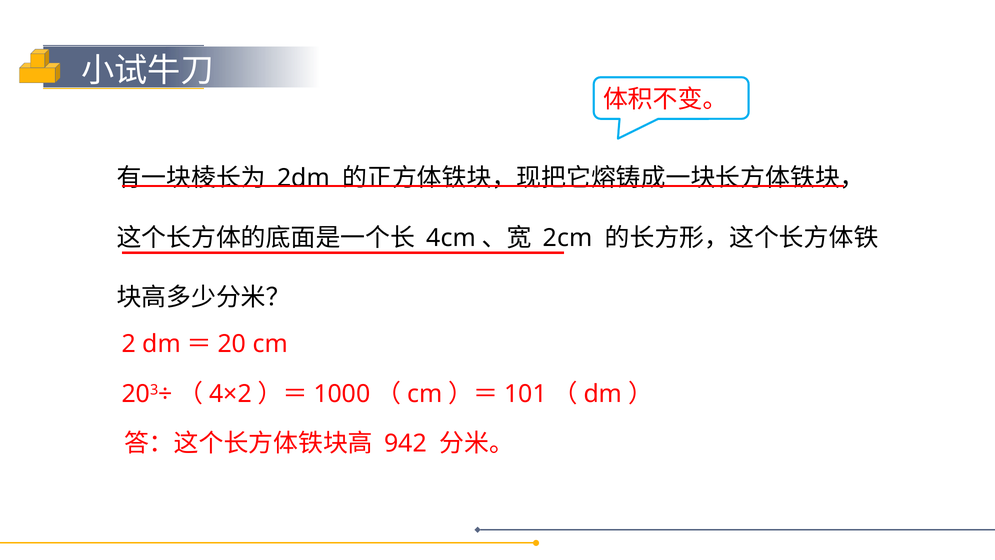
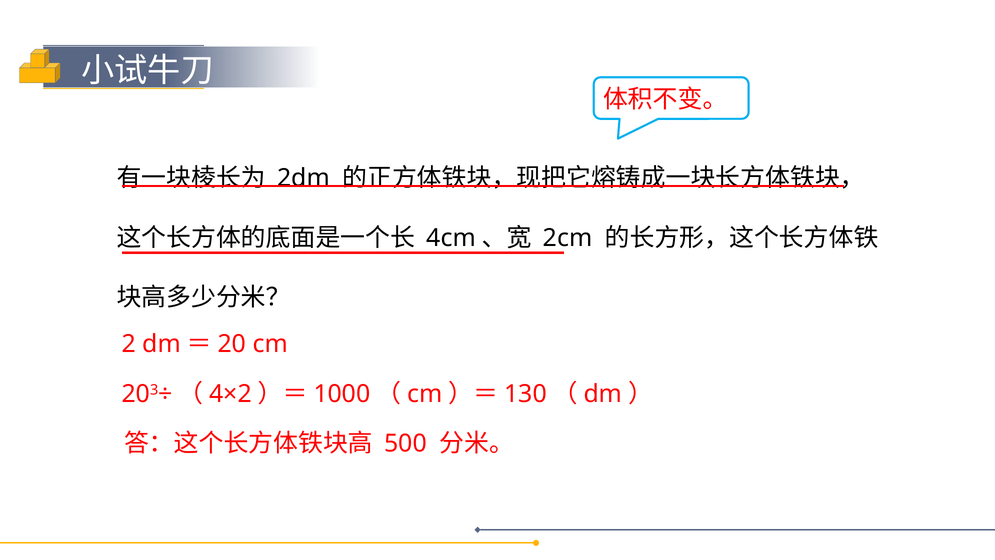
101: 101 -> 130 (525, 394)
942: 942 -> 500 (406, 443)
